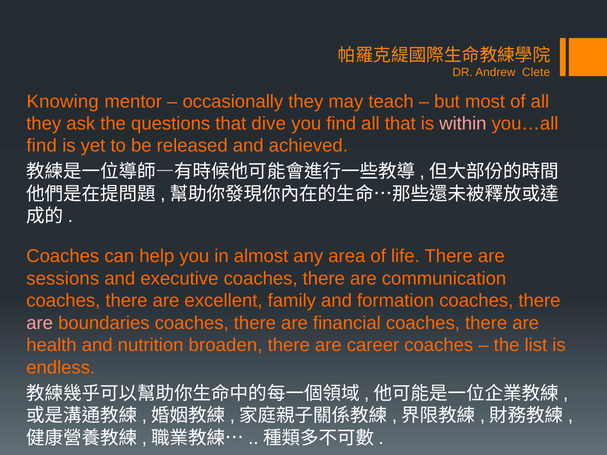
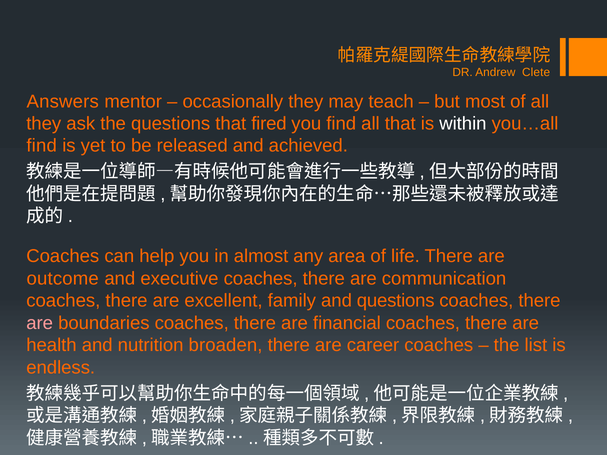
Knowing: Knowing -> Answers (63, 101)
dive: dive -> fired (269, 124)
within colour: pink -> white (463, 124)
sessions: sessions -> outcome (63, 279)
and formation: formation -> questions (396, 301)
